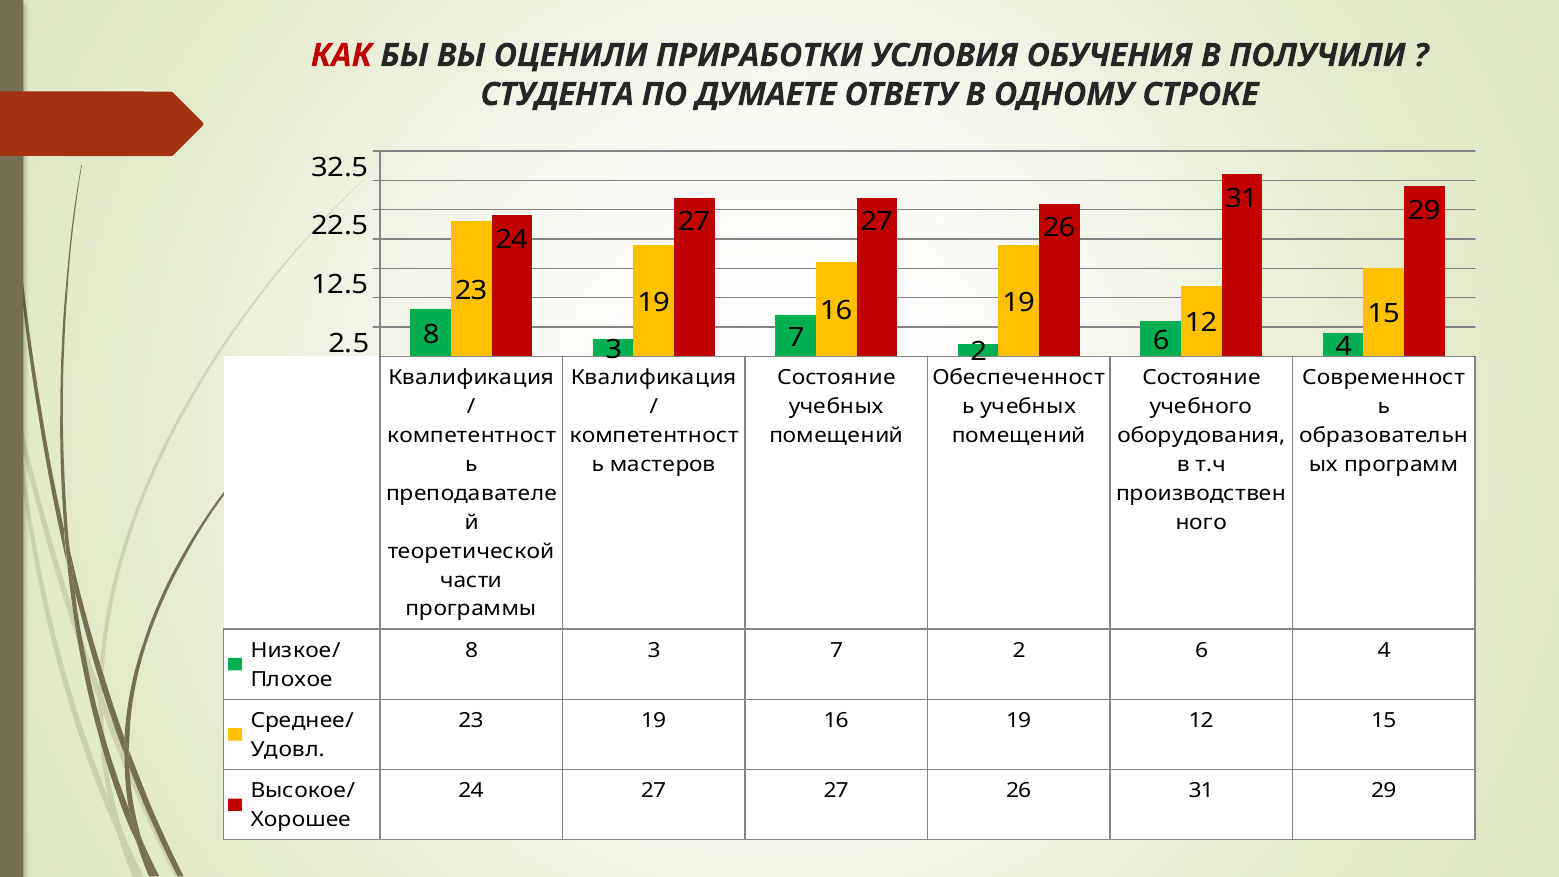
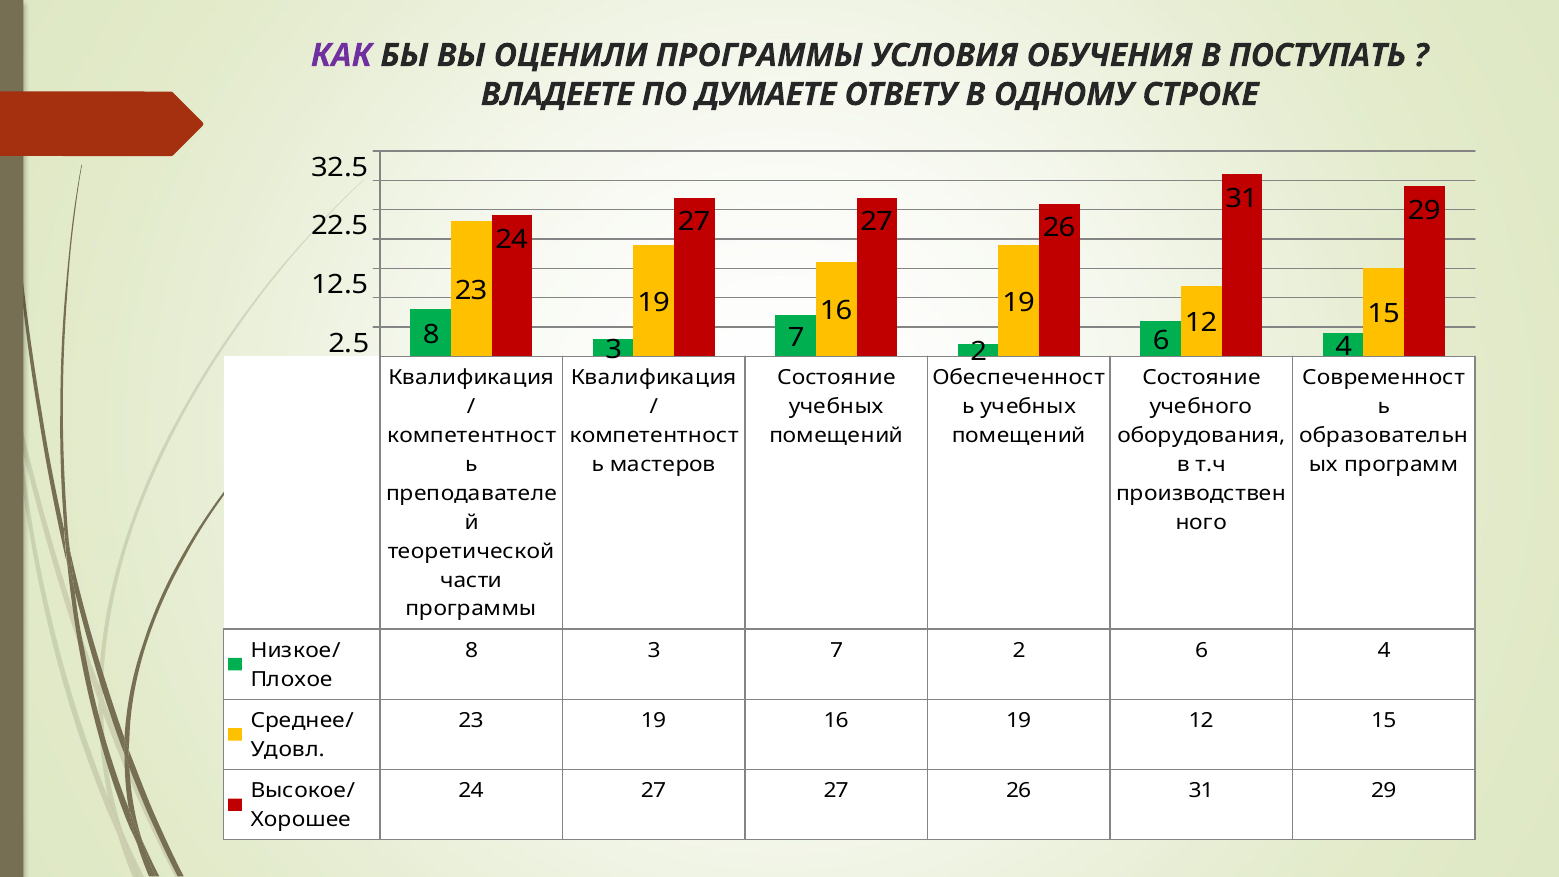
КАК colour: red -> purple (341, 55)
ОЦЕНИЛИ ПРИРАБОТКИ: ПРИРАБОТКИ -> ПРОГРАММЫ (759, 55)
ПОЛУЧИЛИ: ПОЛУЧИЛИ -> ПОСТУПАТЬ (1317, 55)
СТУДЕНТА: СТУДЕНТА -> ВЛАДЕЕТЕ (557, 94)
